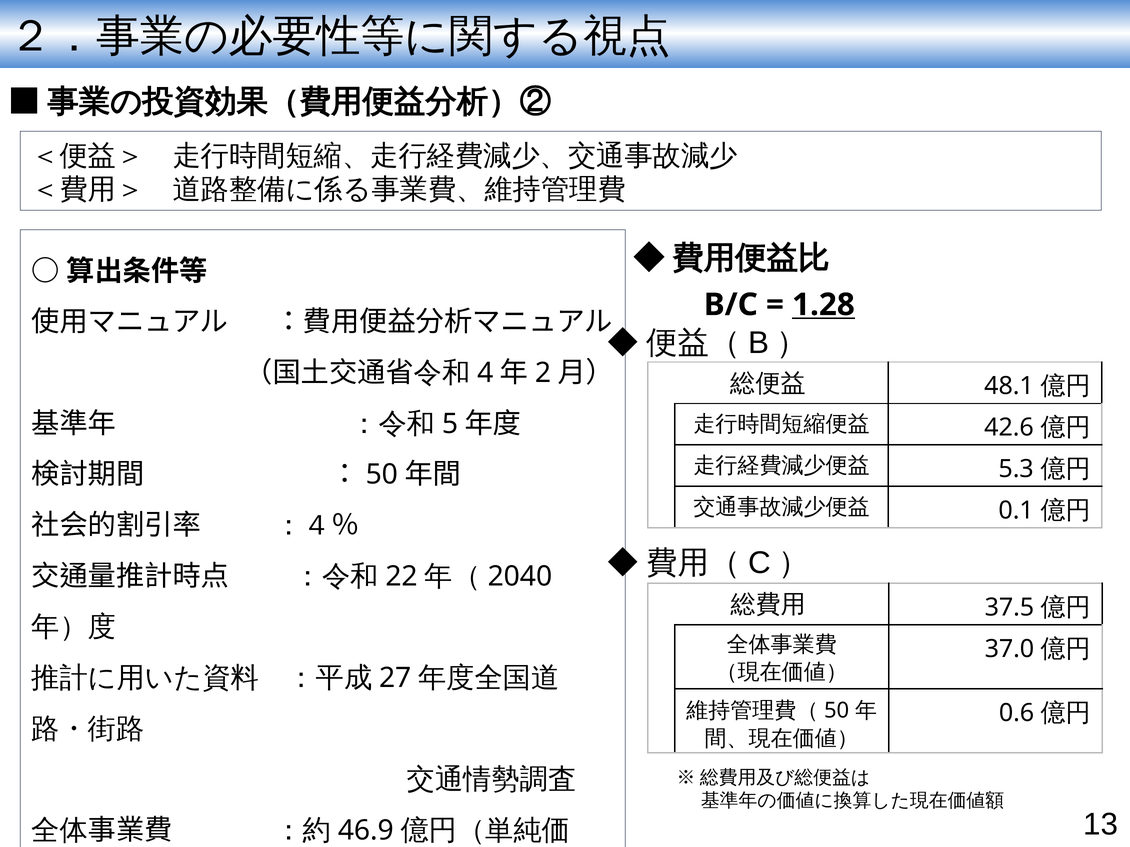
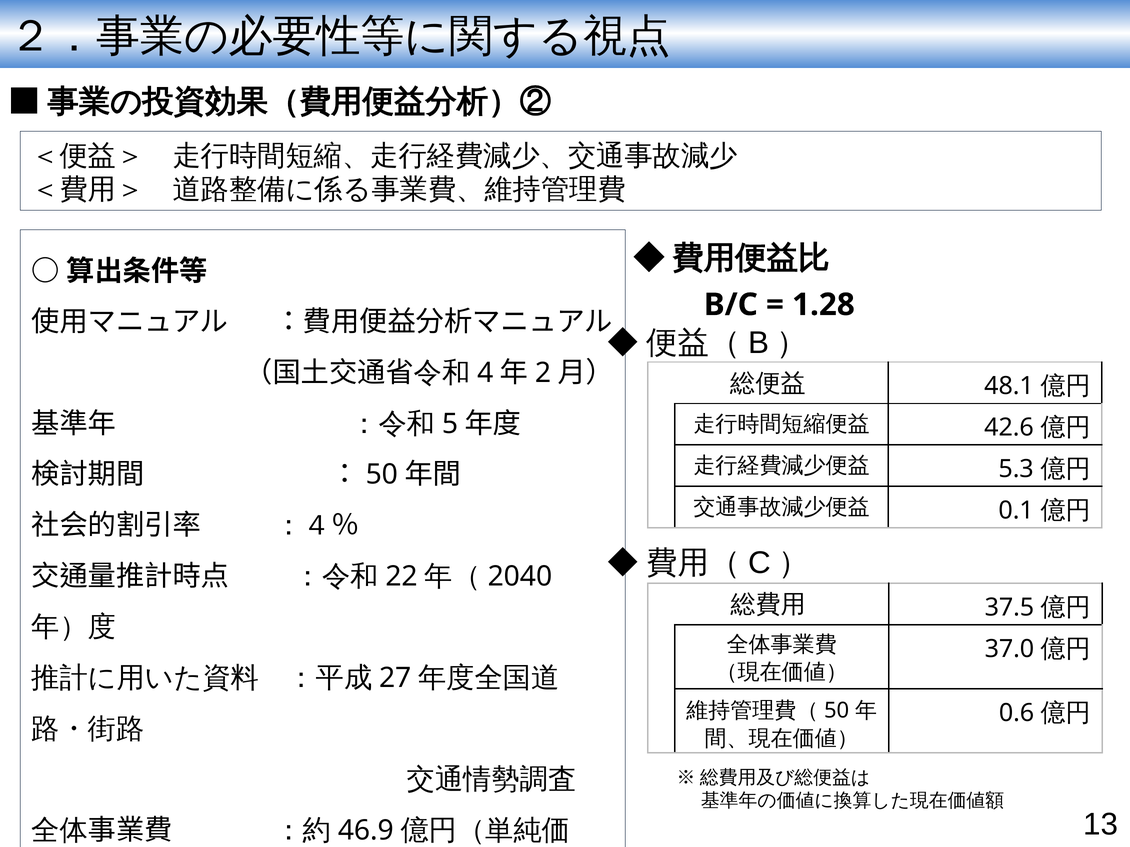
1.28 underline: present -> none (823, 305)
